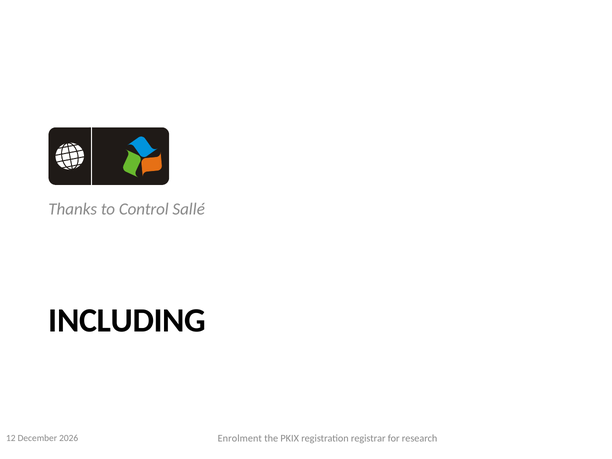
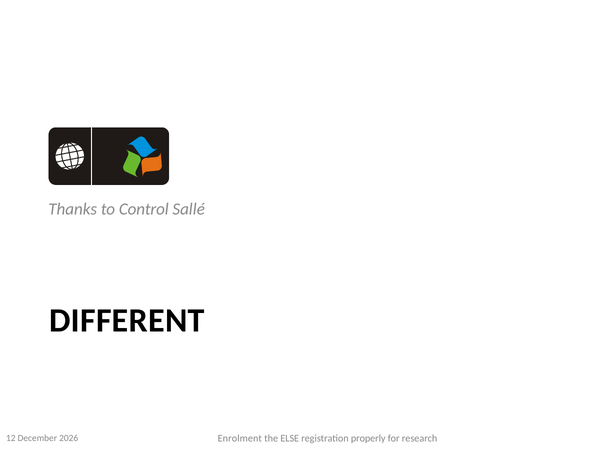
INCLUDING: INCLUDING -> DIFFERENT (127, 321)
PKIX: PKIX -> ELSE (290, 438)
registrar: registrar -> properly (368, 438)
